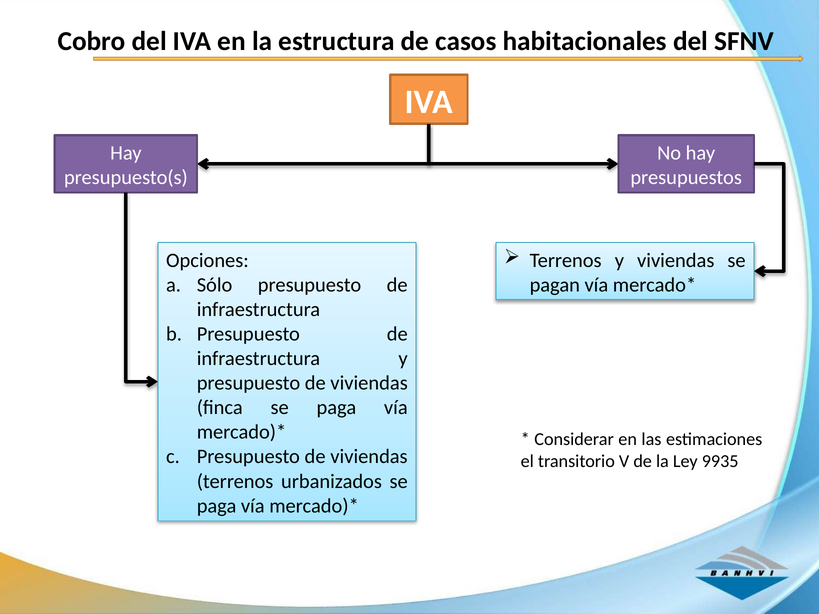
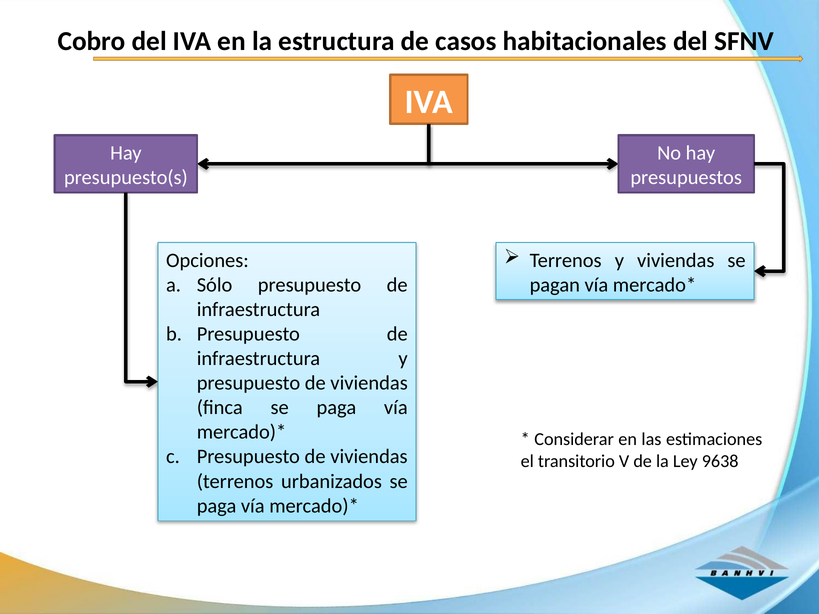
9935: 9935 -> 9638 (720, 461)
